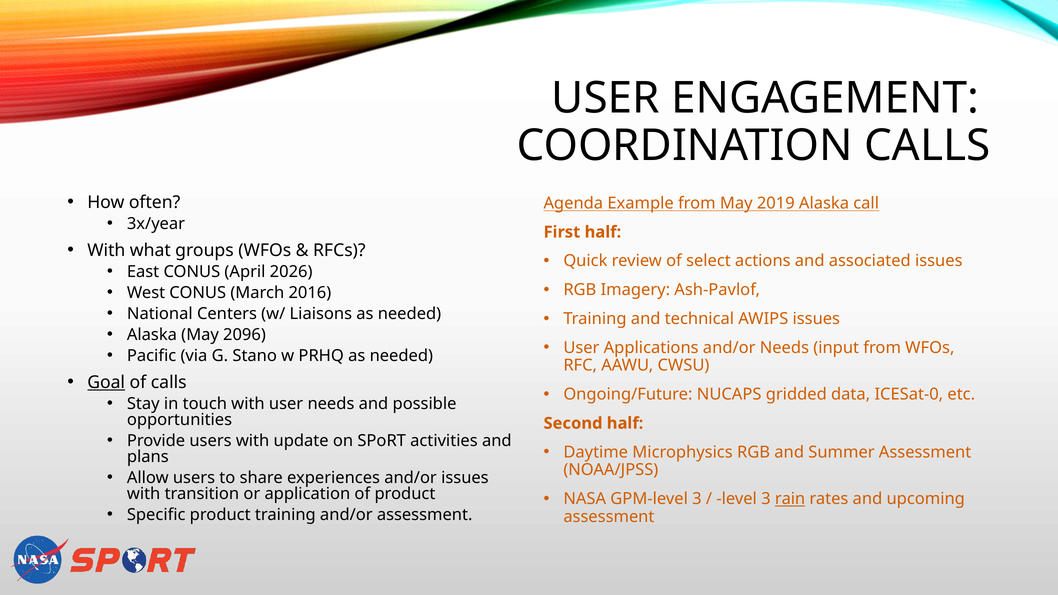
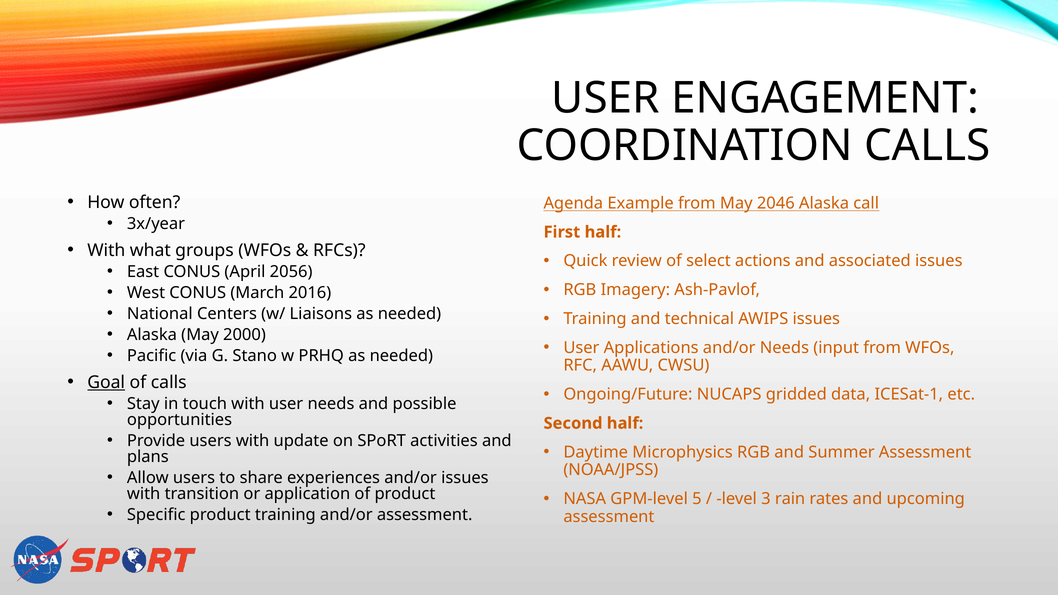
2019: 2019 -> 2046 (776, 203)
2026: 2026 -> 2056 (291, 272)
2096: 2096 -> 2000 (244, 335)
ICESat-0: ICESat-0 -> ICESat-1 (909, 394)
GPM-level 3: 3 -> 5 (697, 499)
rain underline: present -> none (790, 499)
